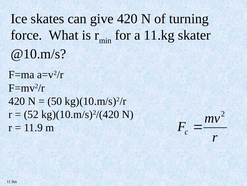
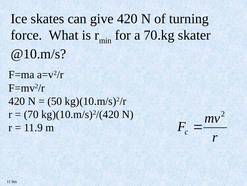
11.kg: 11.kg -> 70.kg (159, 35)
52: 52 -> 70 (31, 114)
